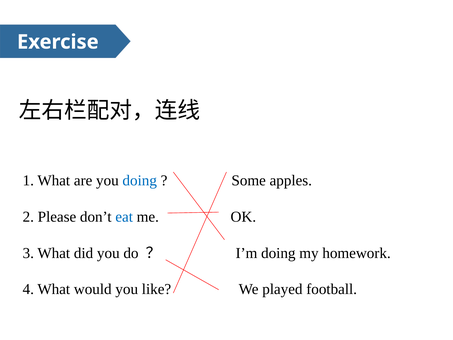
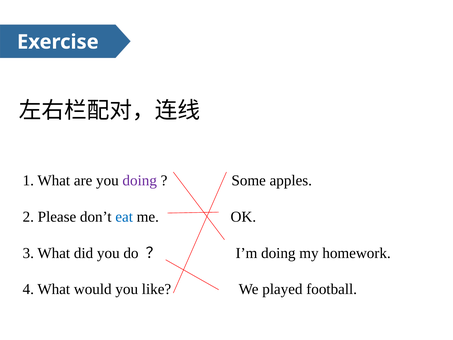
doing colour: blue -> purple (140, 180)
